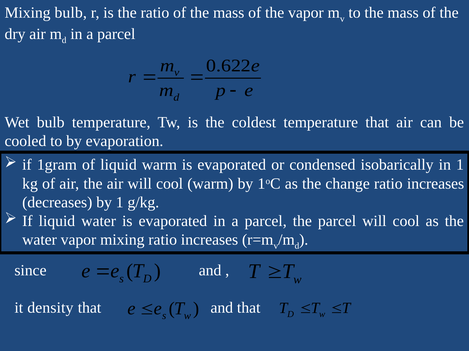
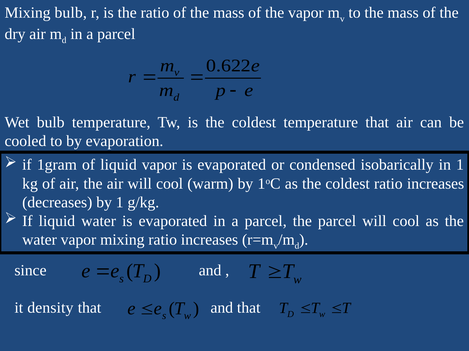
liquid warm: warm -> vapor (159, 165)
as the change: change -> coldest (348, 184)
